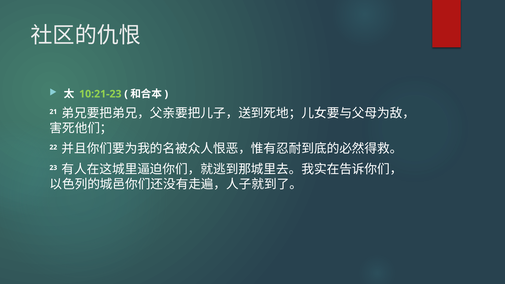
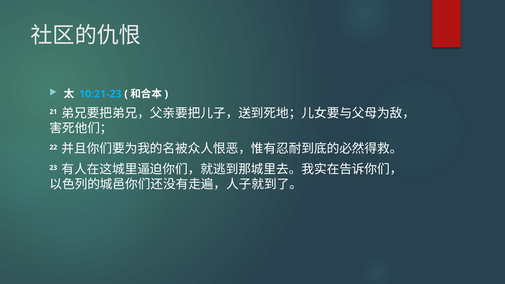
10:21-23 colour: light green -> light blue (100, 94)
